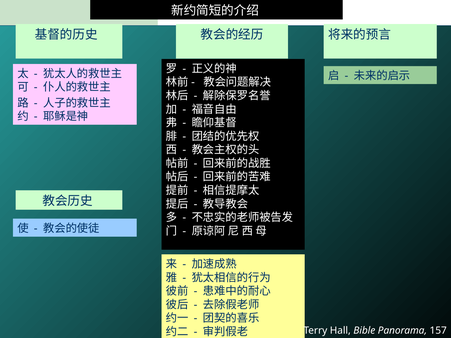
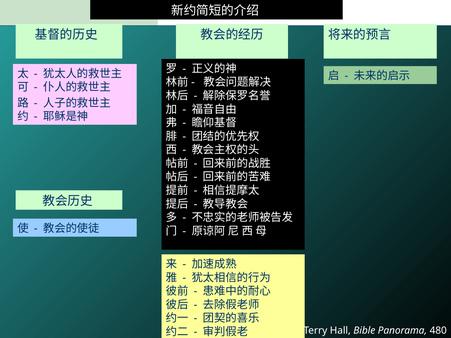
157: 157 -> 480 (438, 331)
